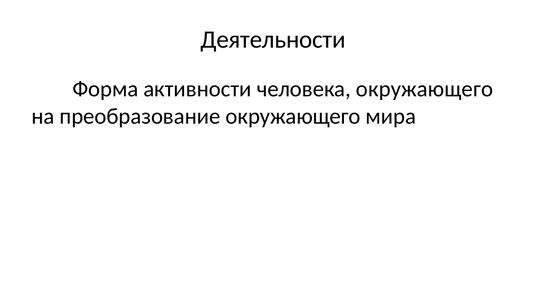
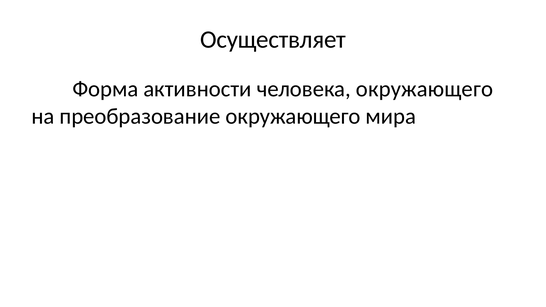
Деятельности: Деятельности -> Осуществляет (273, 40)
